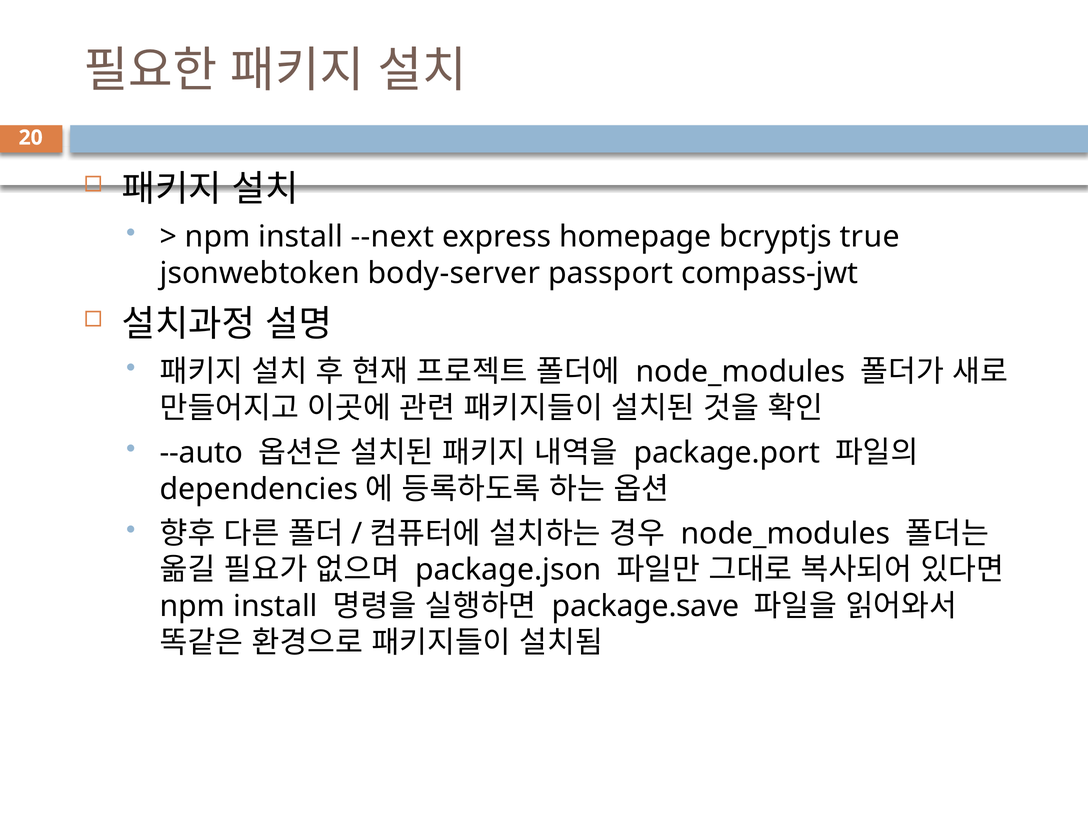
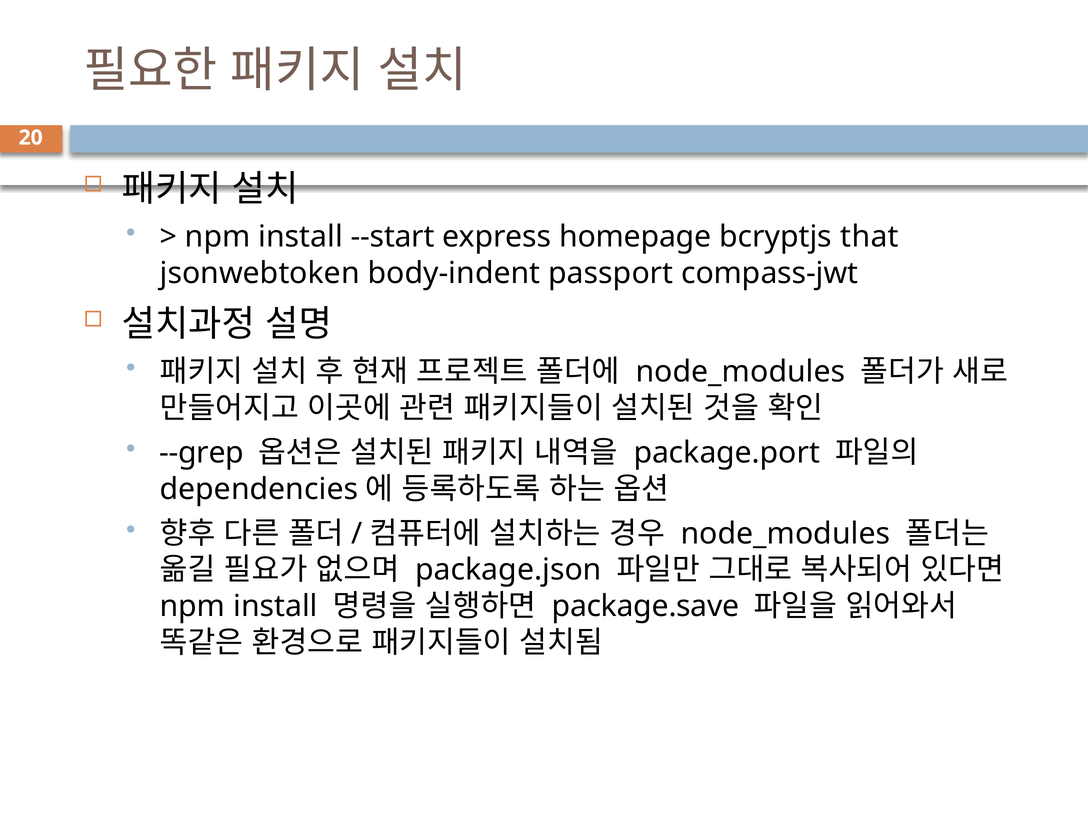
--next: --next -> --start (393, 237)
true: true -> that (870, 237)
body-server: body-server -> body-indent (454, 273)
--auto: --auto -> --grep (202, 453)
